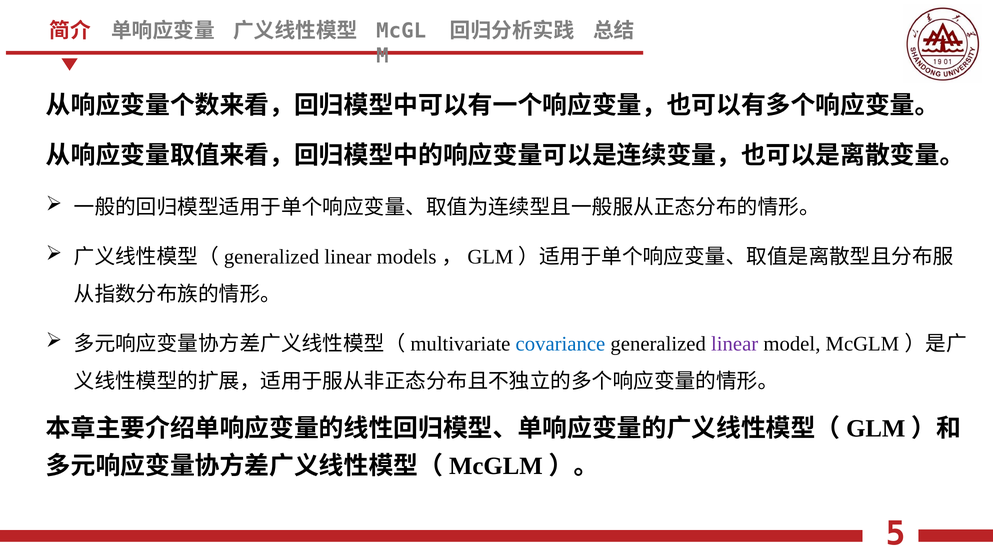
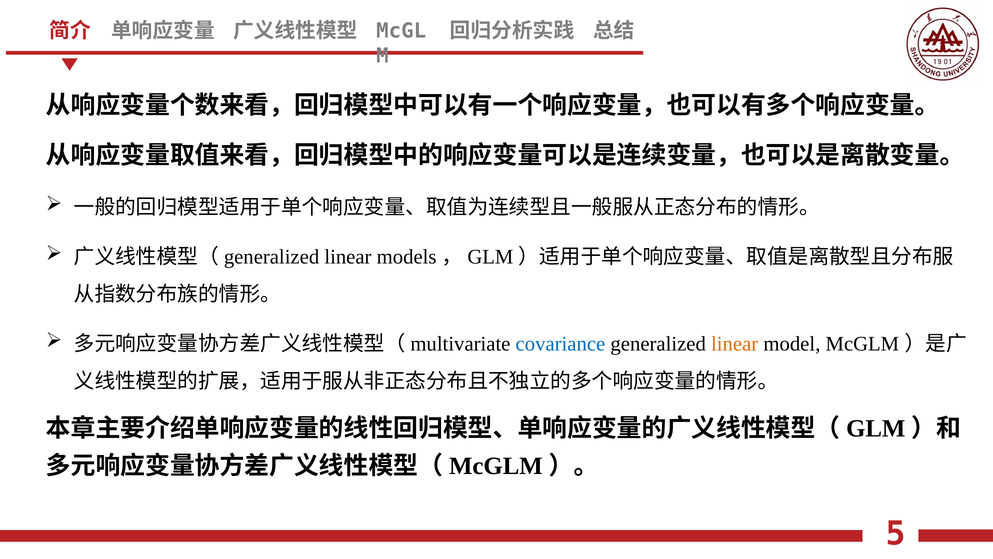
linear colour: purple -> orange (735, 344)
